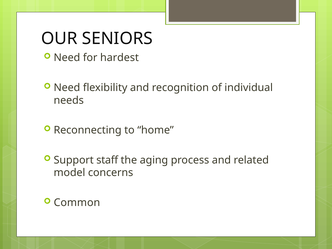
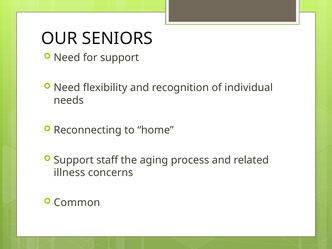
for hardest: hardest -> support (120, 58)
model: model -> illness (69, 173)
